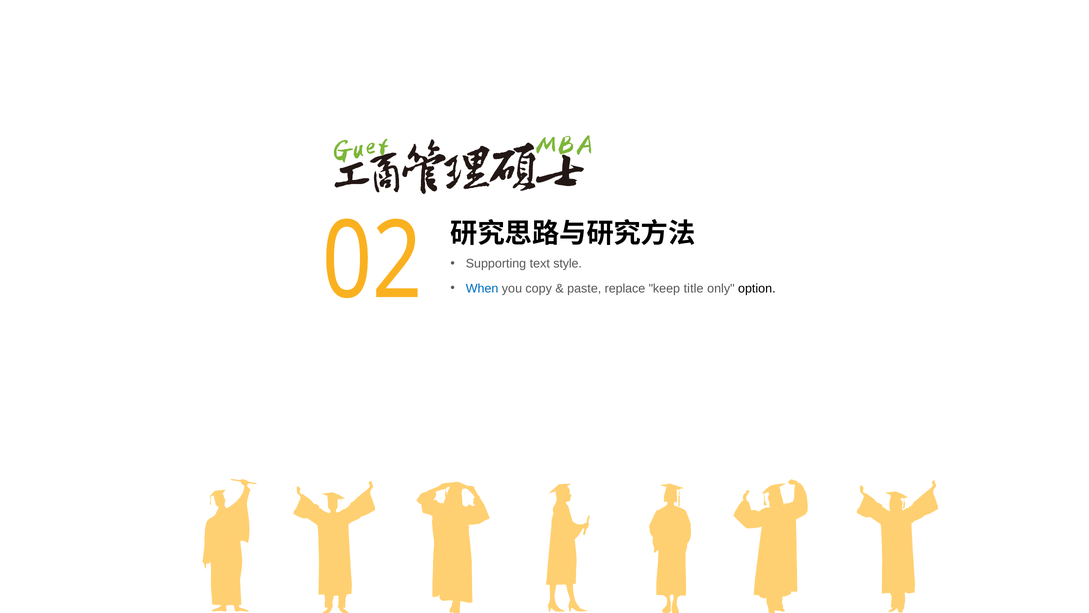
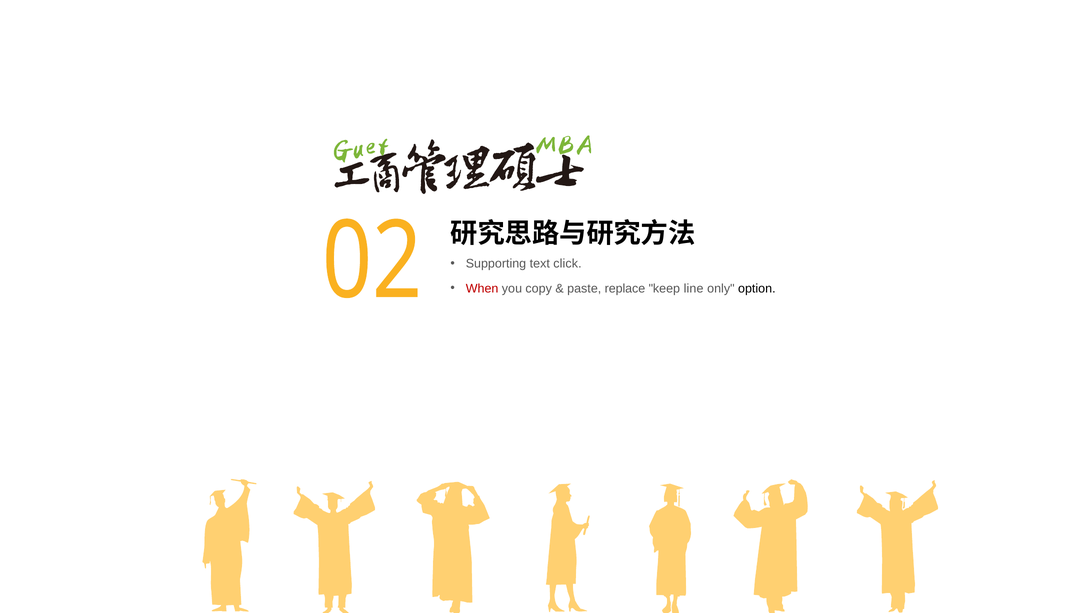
style: style -> click (567, 263)
When colour: blue -> red (482, 288)
title: title -> line (694, 288)
